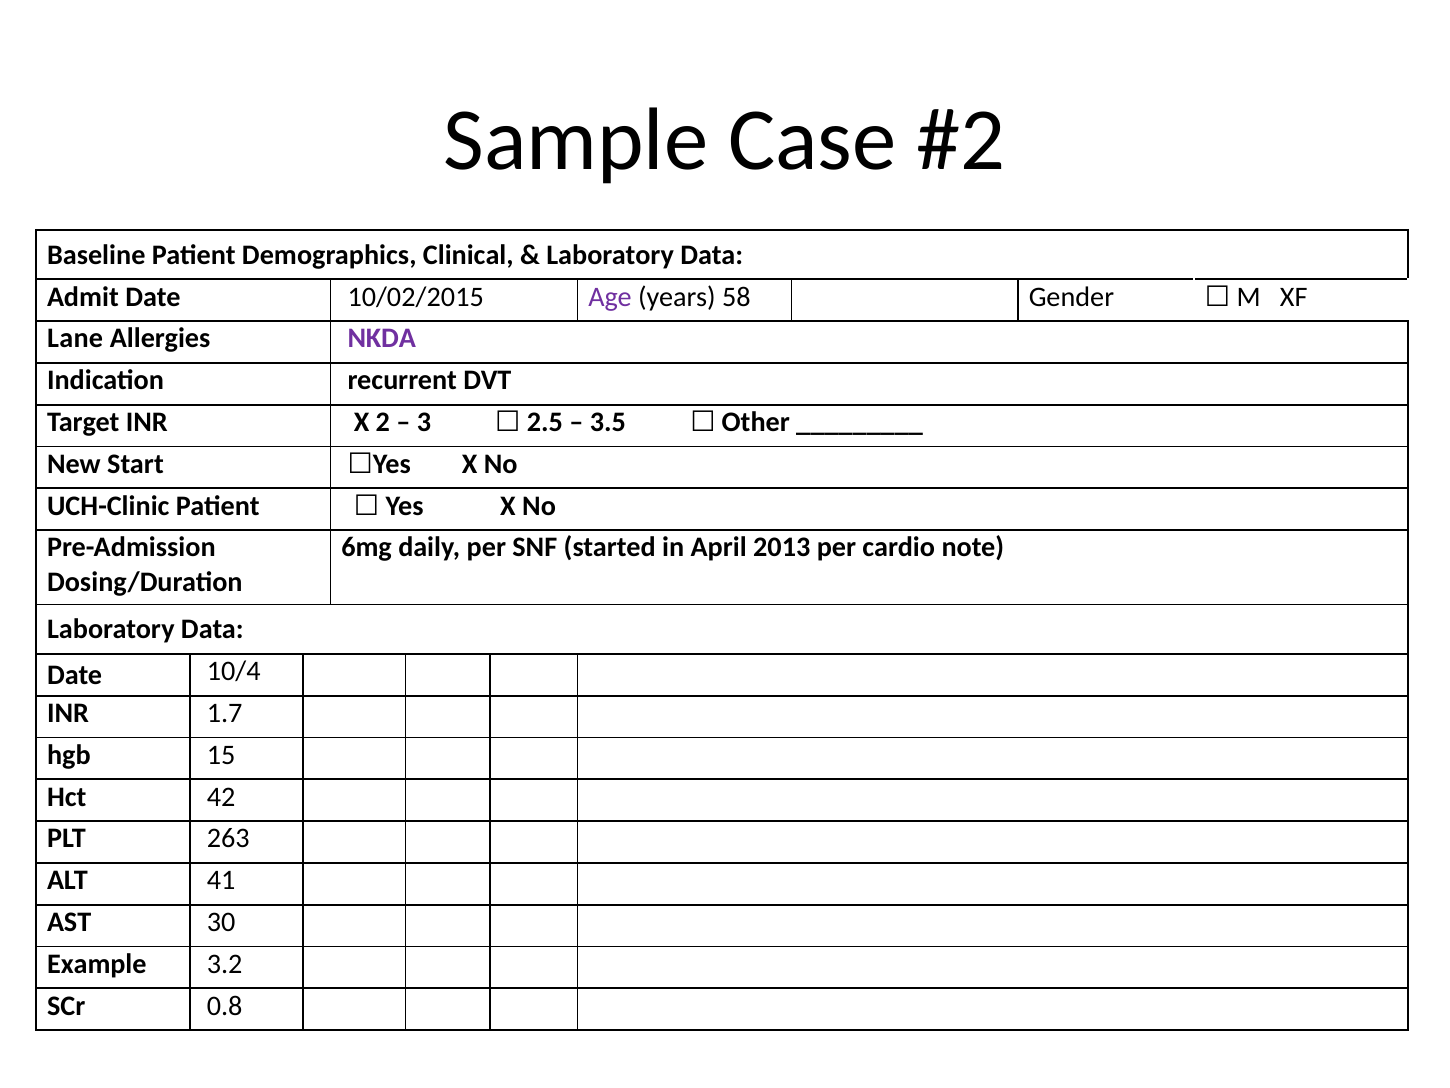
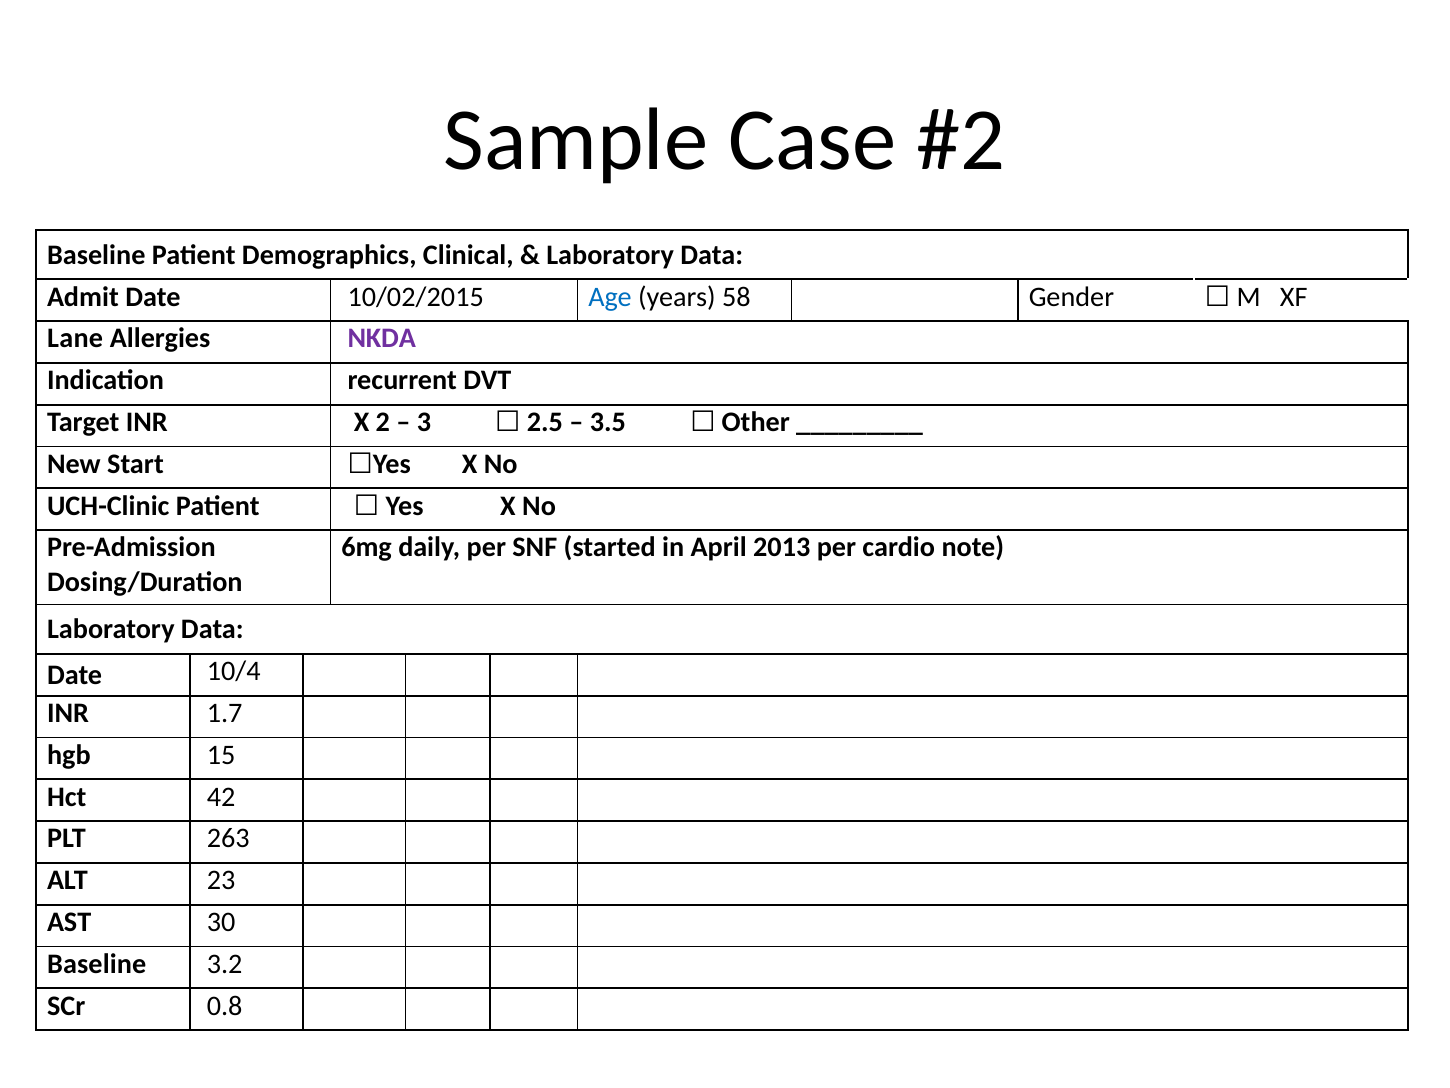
Age colour: purple -> blue (610, 297)
41: 41 -> 23 (221, 880)
Example: Example -> Baseline (97, 964)
